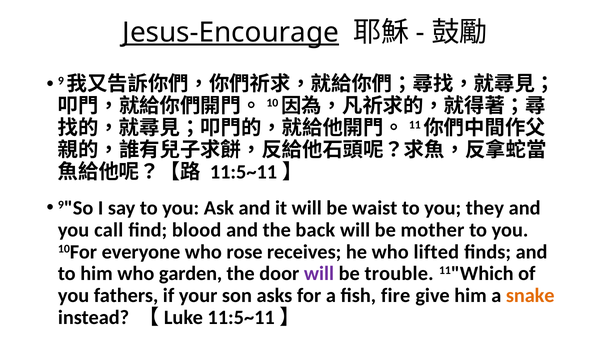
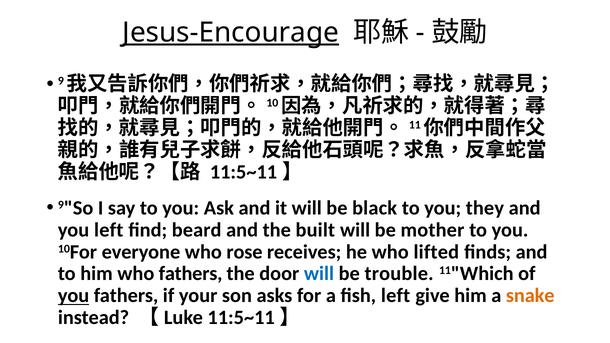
waist: waist -> black (375, 208)
you call: call -> left (109, 230)
blood: blood -> beard (197, 230)
back: back -> built (315, 230)
who garden: garden -> fathers (191, 274)
will colour: purple -> blue (319, 274)
you underline: none -> present (74, 296)
fish fire: fire -> left (396, 296)
